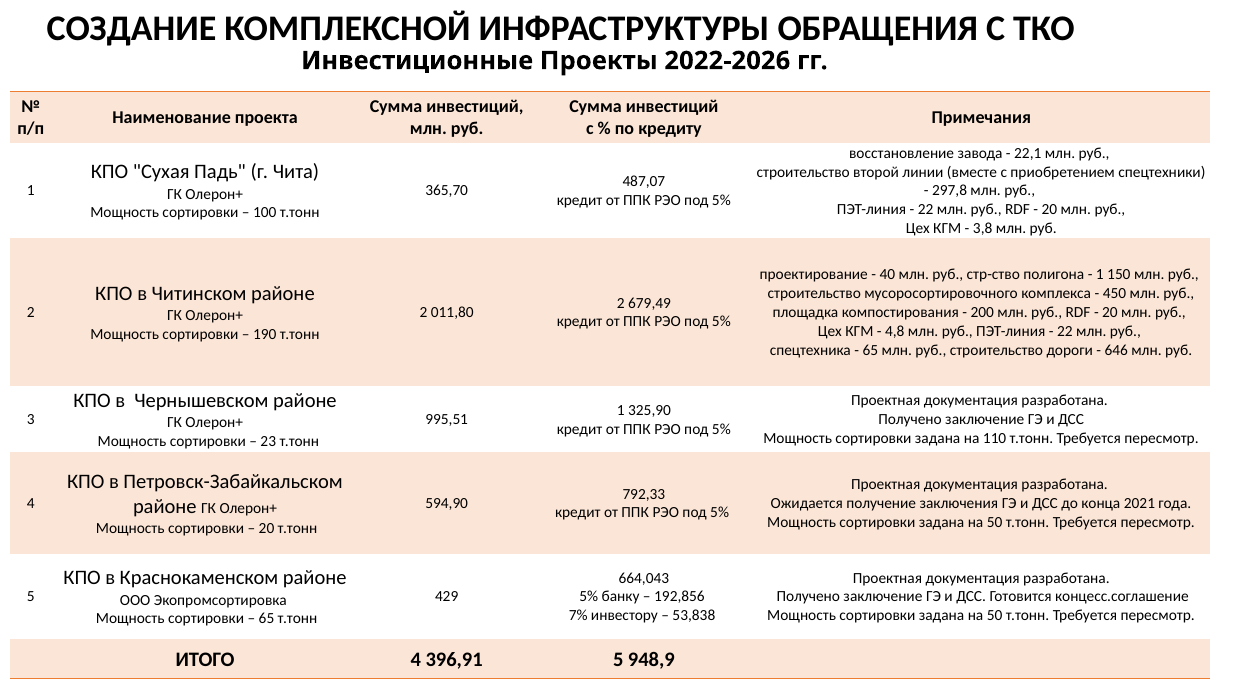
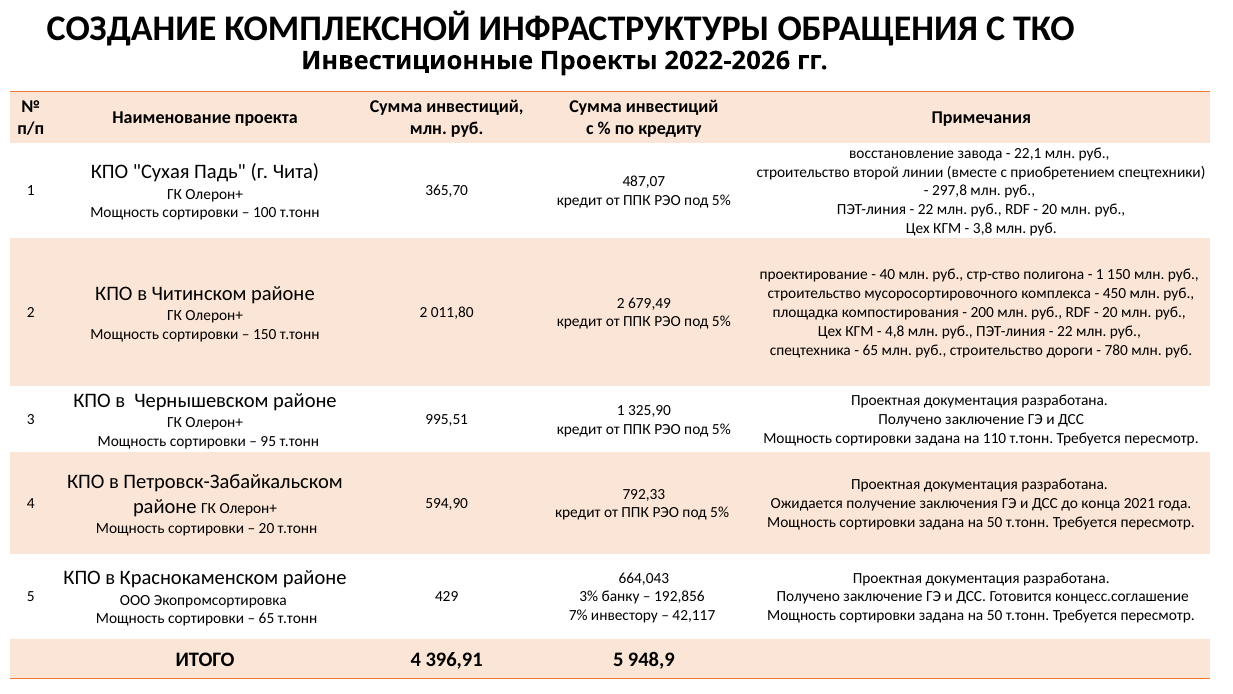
190: 190 -> 150 (265, 334)
646: 646 -> 780 (1116, 350)
23: 23 -> 95 (268, 441)
5%: 5% -> 3% (589, 596)
53,838: 53,838 -> 42,117 (694, 615)
